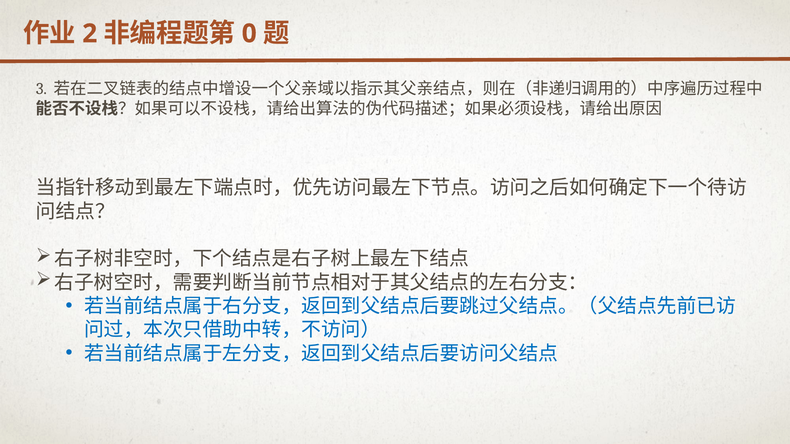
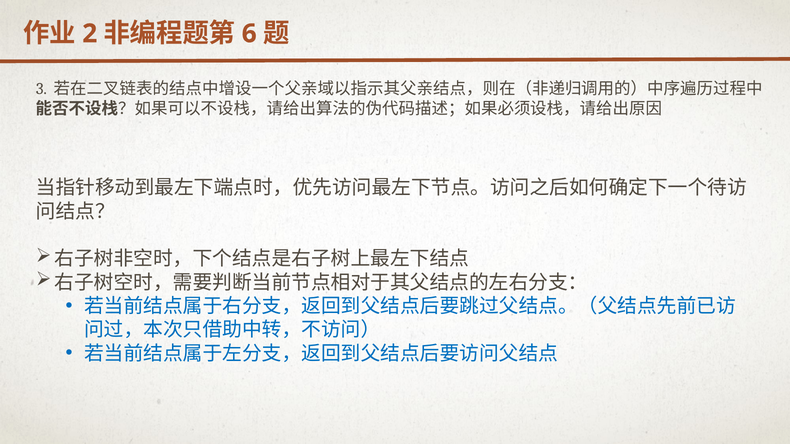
0: 0 -> 6 (249, 34)
